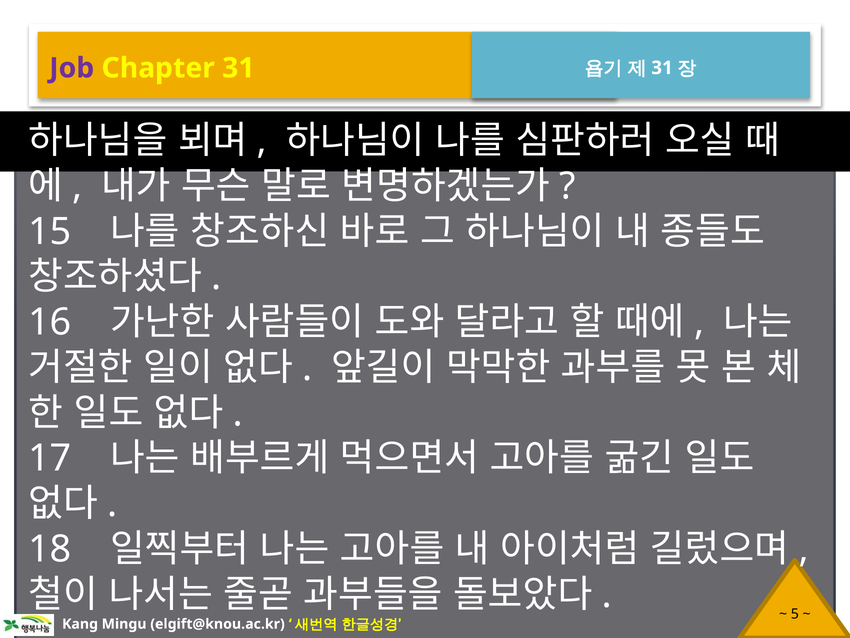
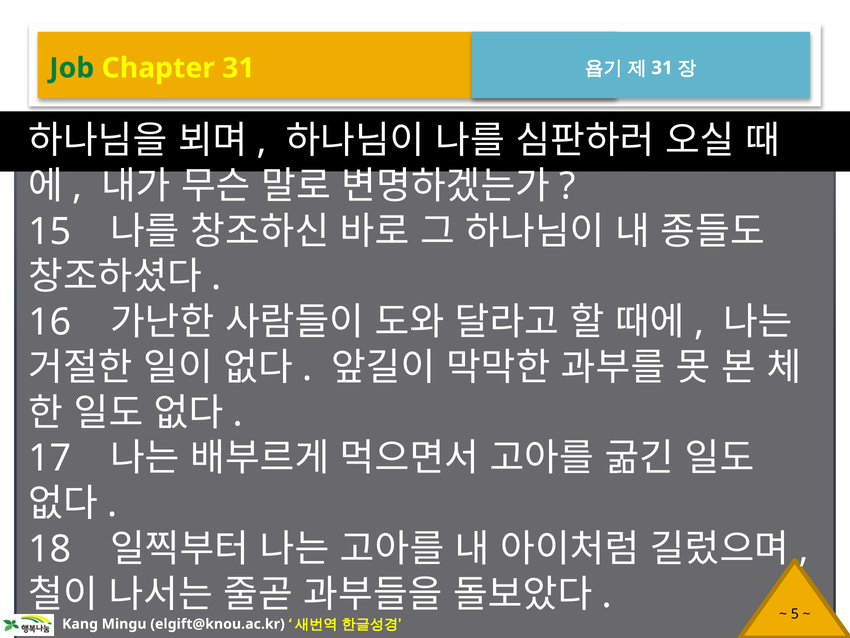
Job colour: purple -> green (72, 68)
